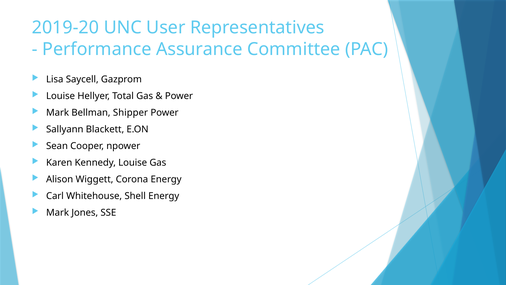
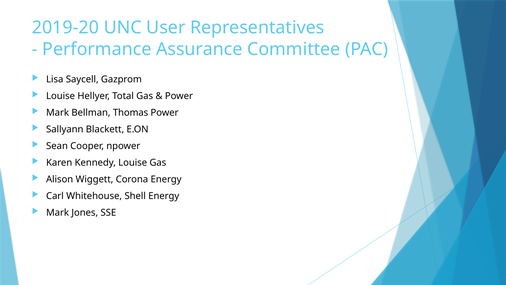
Shipper: Shipper -> Thomas (131, 113)
